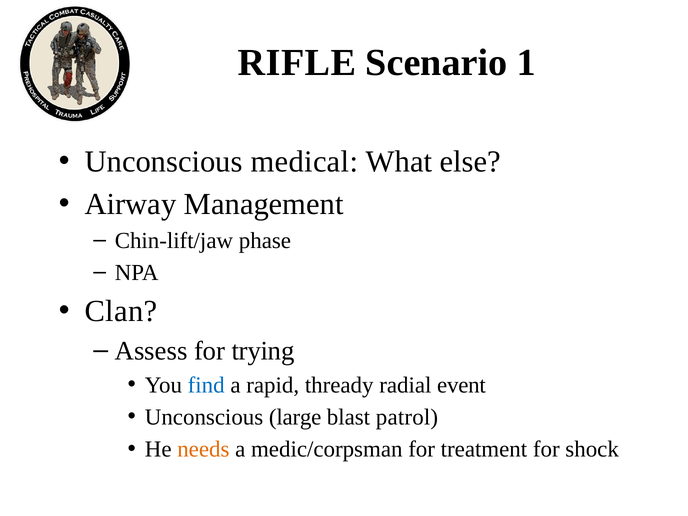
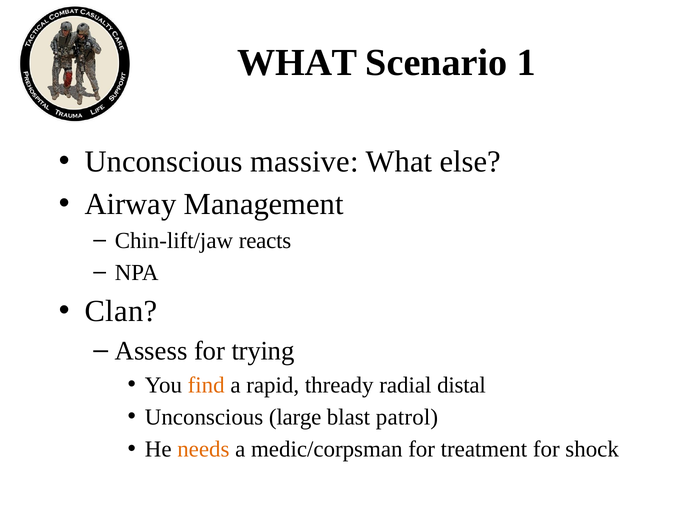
RIFLE: RIFLE -> WHAT (297, 63)
medical: medical -> massive (304, 162)
phase: phase -> reacts (265, 241)
find colour: blue -> orange (206, 385)
event: event -> distal (461, 385)
